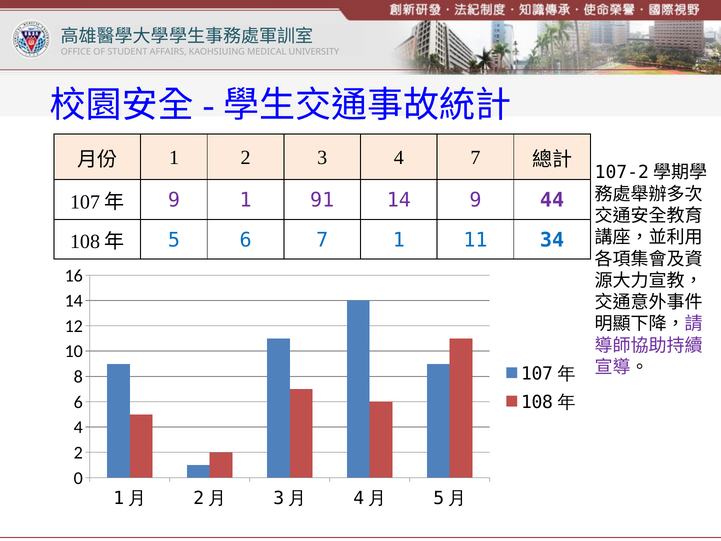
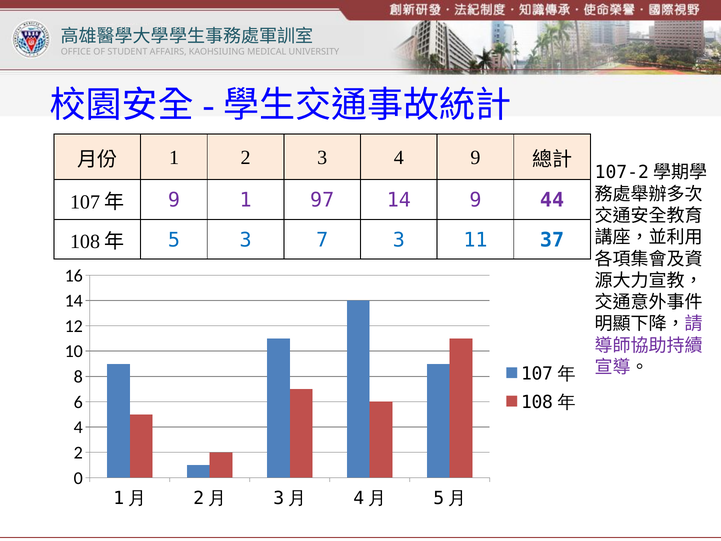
4 7: 7 -> 9 (476, 157)
91: 91 -> 97 (322, 200)
5 6: 6 -> 3 (246, 240)
7 1: 1 -> 3 (399, 240)
34: 34 -> 37 (552, 240)
